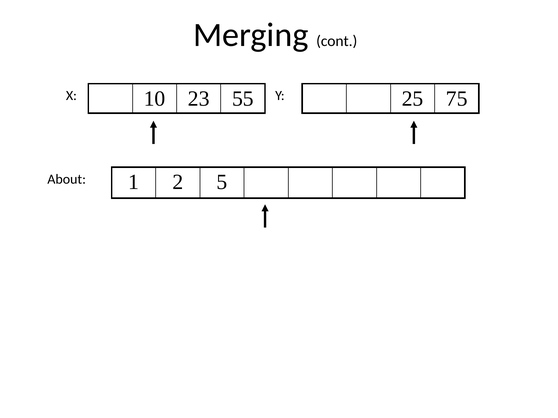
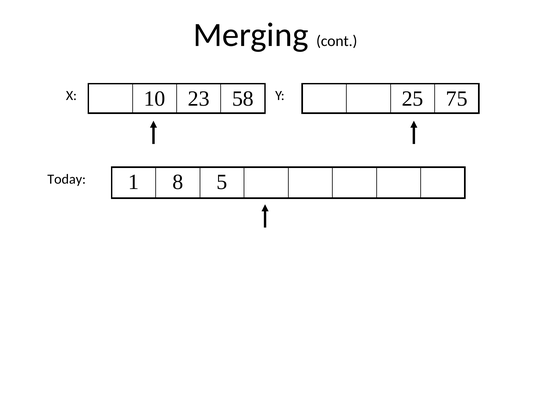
55: 55 -> 58 (243, 99)
2: 2 -> 8 (178, 182)
About: About -> Today (67, 179)
